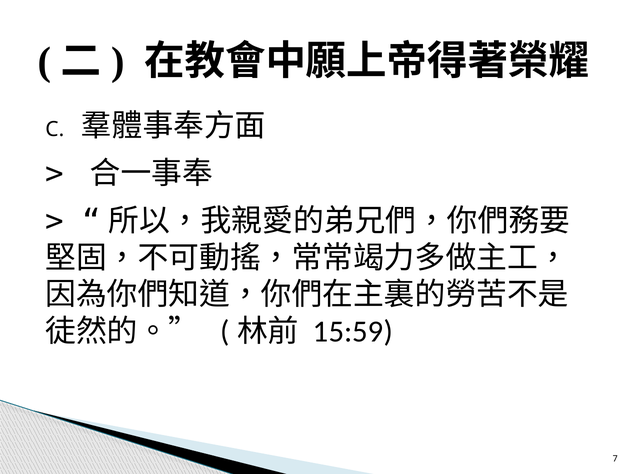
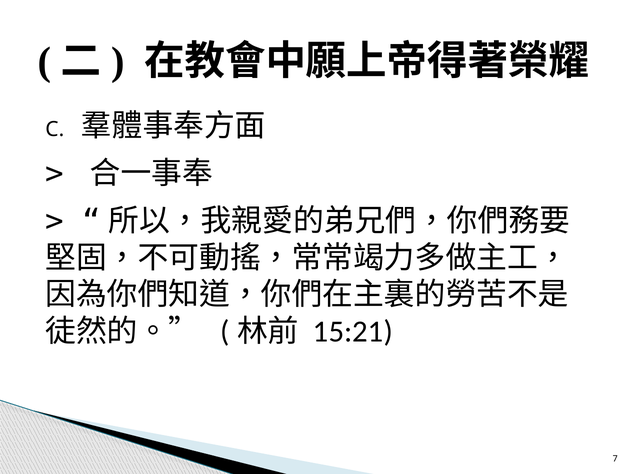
15:59: 15:59 -> 15:21 (353, 332)
